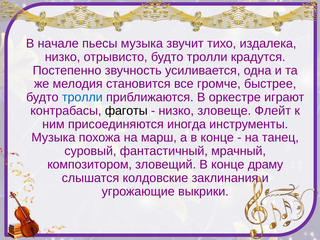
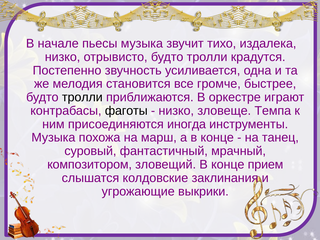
тролли colour: blue -> black (82, 97)
Флейт: Флейт -> Темпа (273, 111)
драму: драму -> прием (266, 165)
